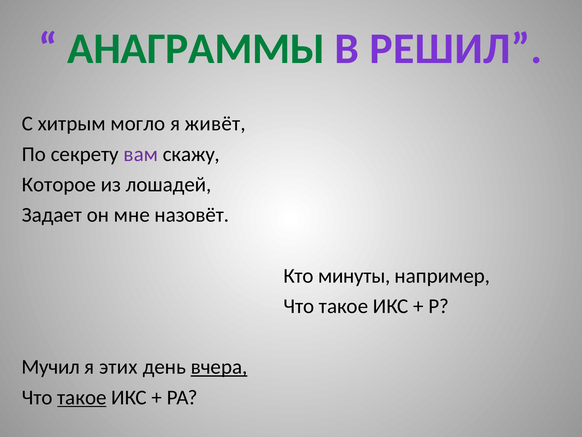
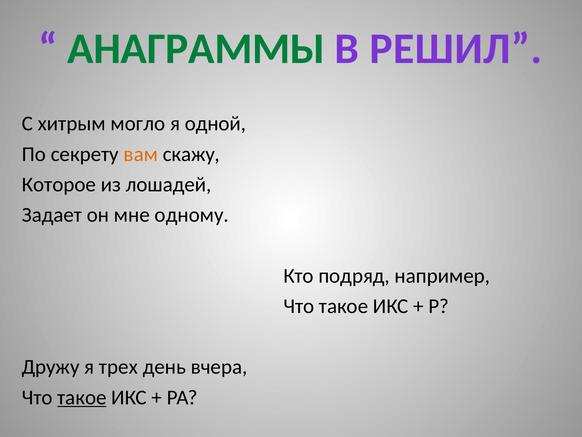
живёт: живёт -> одной (215, 124)
вам colour: purple -> orange (141, 154)
назовёт: назовёт -> одному (192, 215)
минуты: минуты -> подряд (354, 275)
Мучил: Мучил -> Дружу (51, 367)
этих: этих -> трех (118, 367)
вчера underline: present -> none (219, 367)
